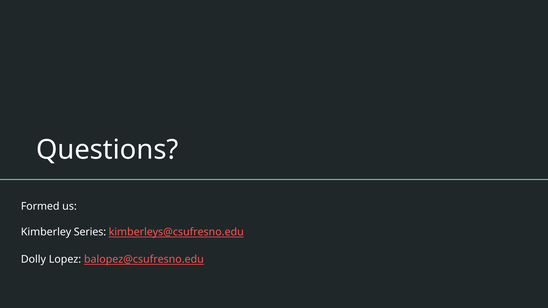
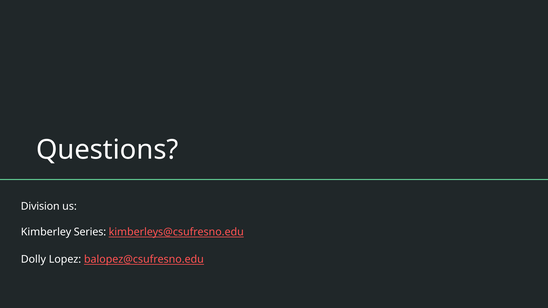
Formed: Formed -> Division (40, 207)
